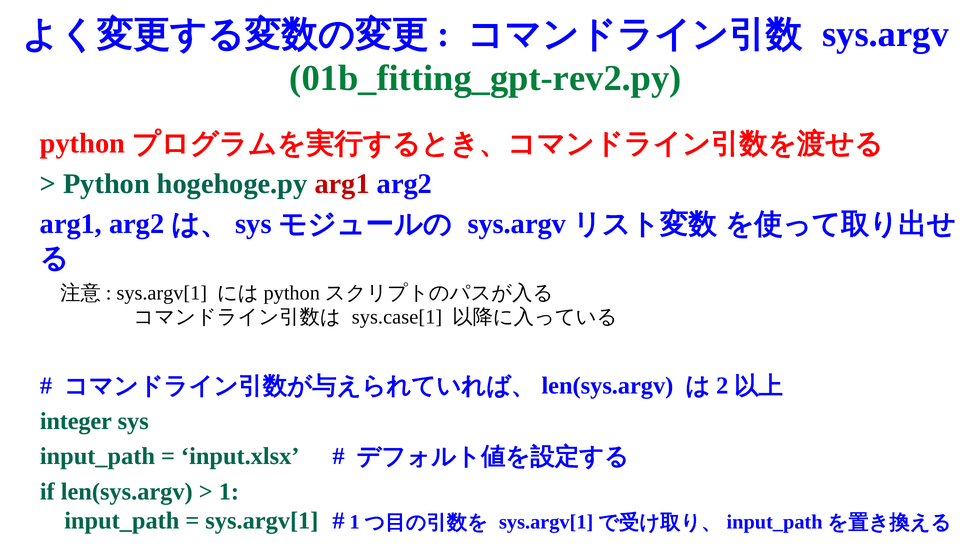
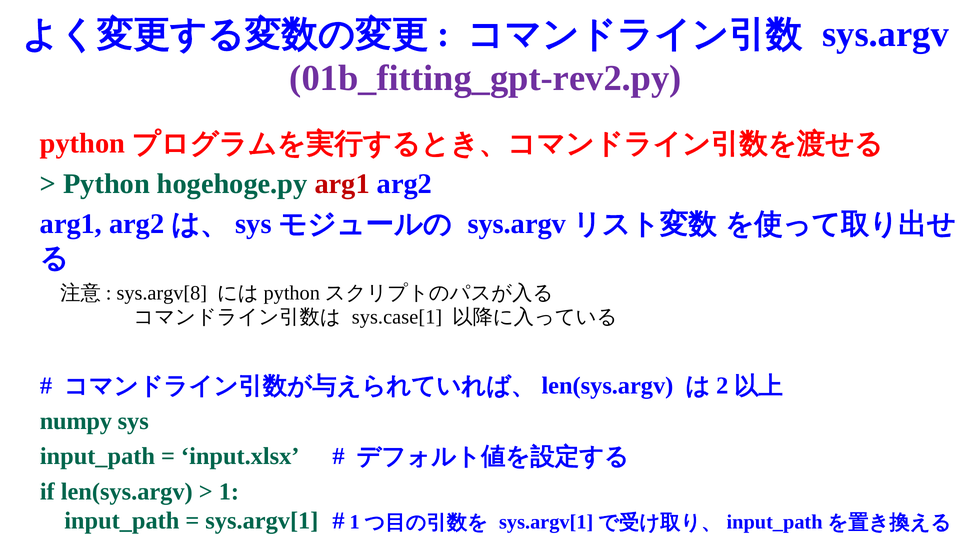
01b_fitting_gpt-rev2.py colour: green -> purple (486, 78)
sys.argv[1: sys.argv[1 -> sys.argv[8 (162, 293)
integer: integer -> numpy (76, 421)
